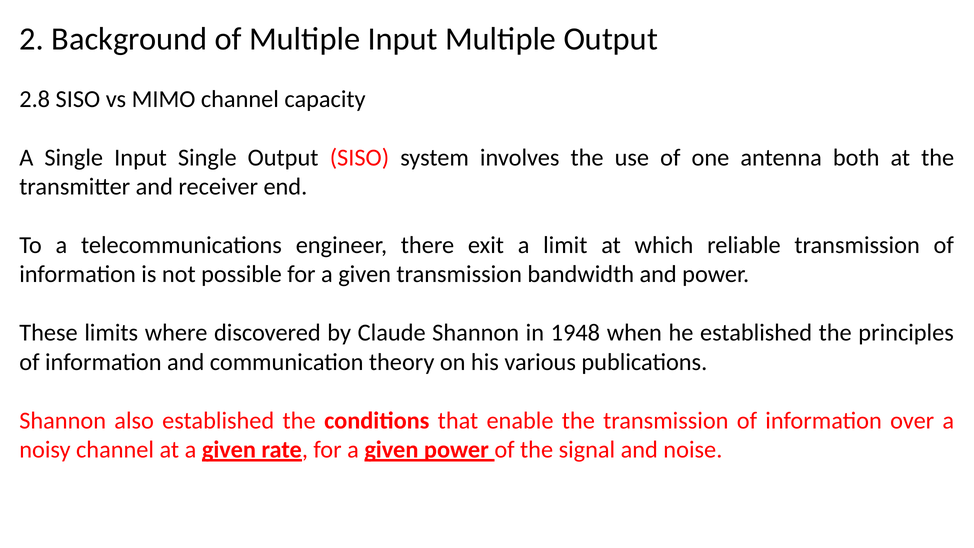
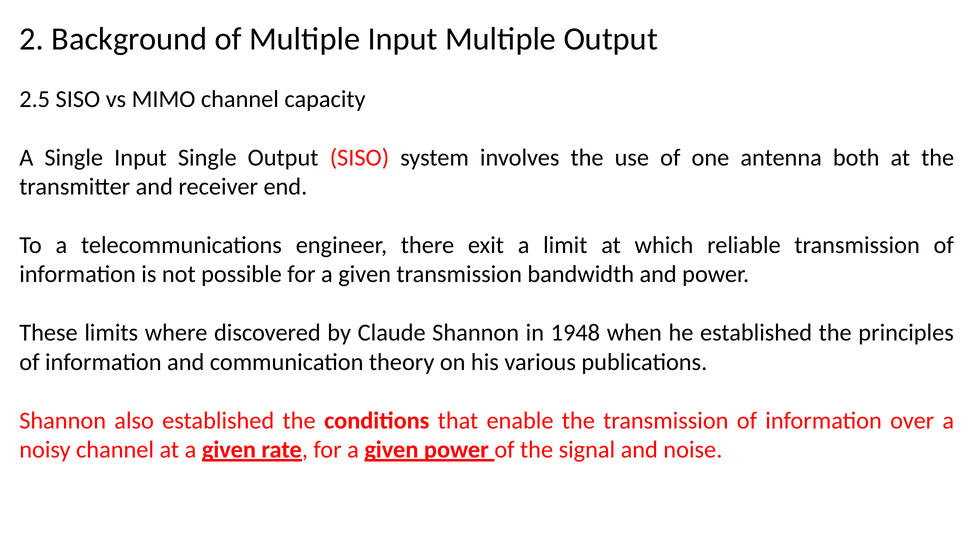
2.8: 2.8 -> 2.5 (35, 99)
